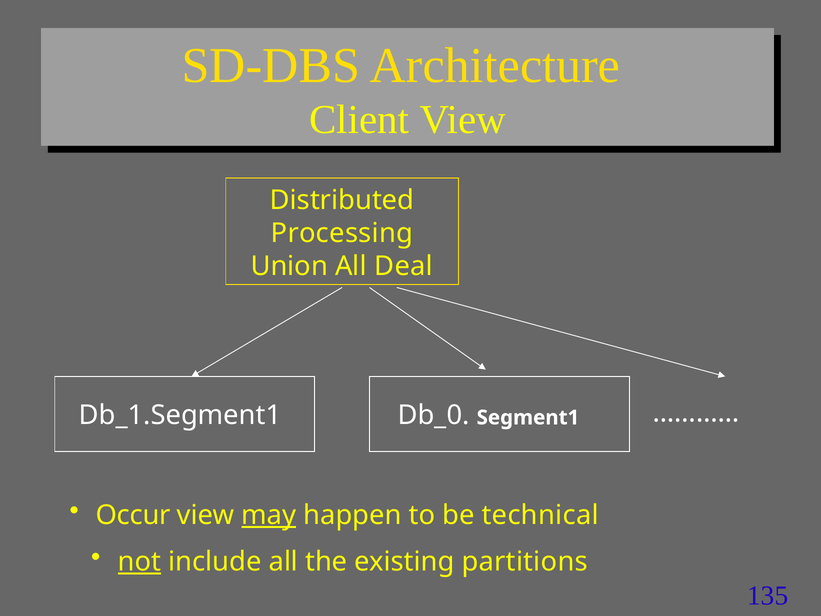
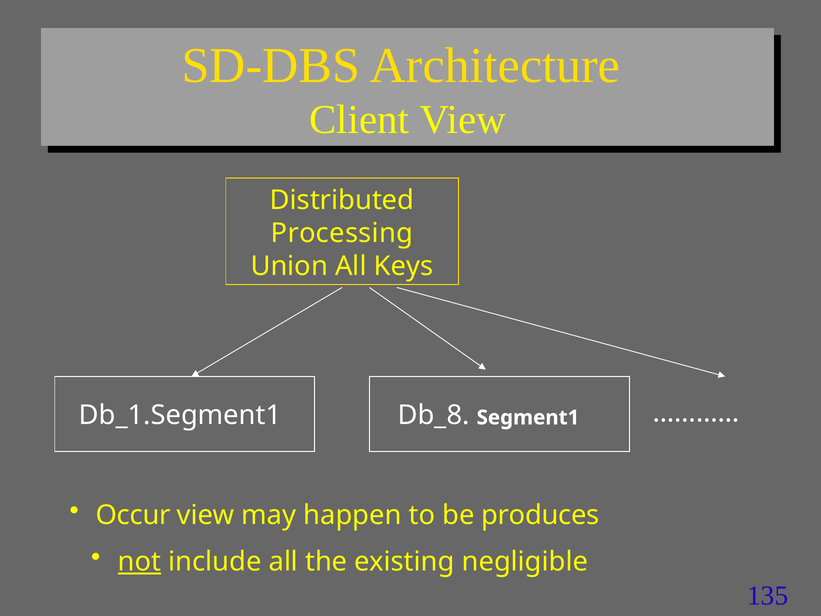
Deal: Deal -> Keys (404, 266)
Db_0: Db_0 -> Db_8 (434, 415)
may underline: present -> none (269, 515)
technical: technical -> produces (540, 515)
partitions: partitions -> negligible (525, 561)
